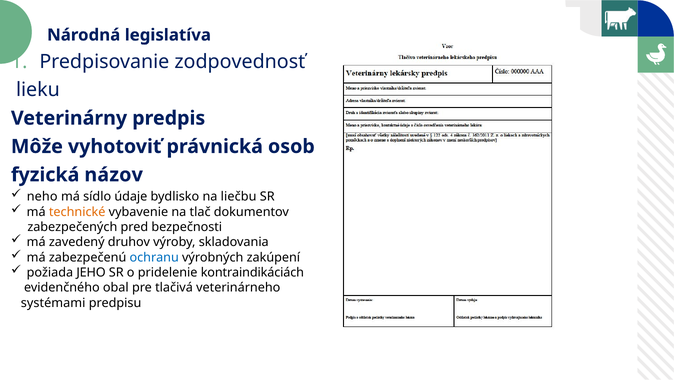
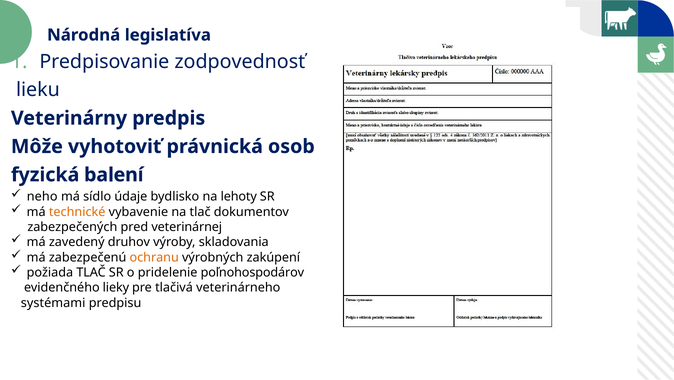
názov: názov -> balení (114, 175)
liečbu: liečbu -> lehoty (239, 197)
bezpečnosti: bezpečnosti -> veterinárnej (187, 227)
ochranu colour: blue -> orange (154, 257)
požiada JEHO: JEHO -> TLAČ (91, 273)
kontraindikáciách: kontraindikáciách -> poľnohospodárov (252, 273)
obal: obal -> lieky (116, 288)
